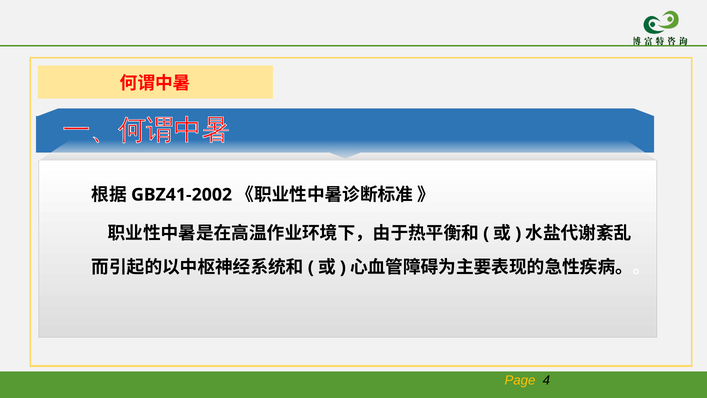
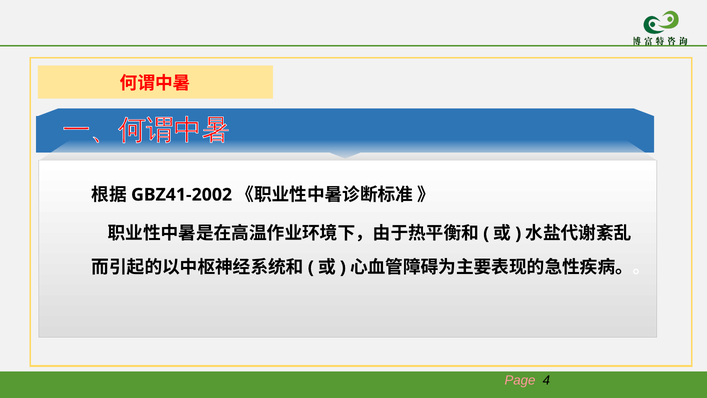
Page colour: yellow -> pink (520, 380)
